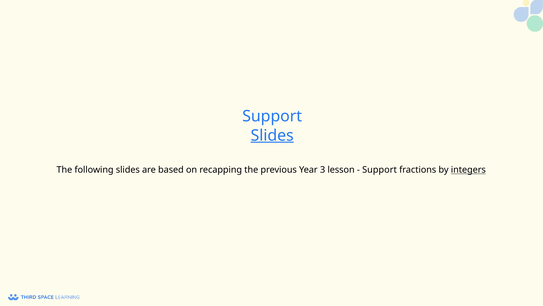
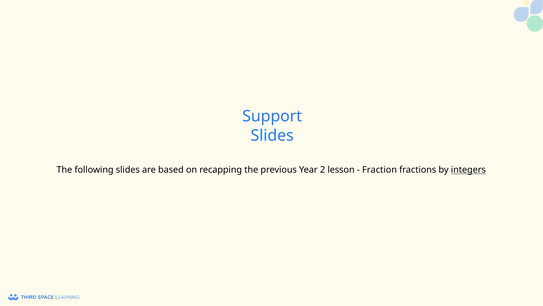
Slides underline: present -> none (272, 135)
3: 3 -> 2 (323, 170)
Support: Support -> Fraction (380, 170)
